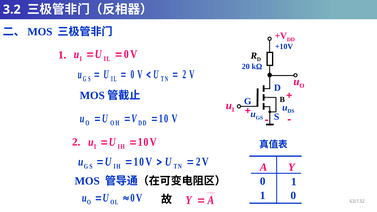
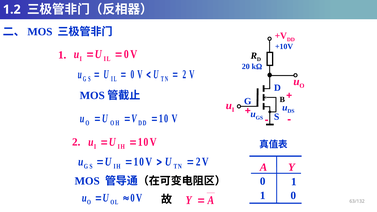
3.2: 3.2 -> 1.2 (12, 10)
